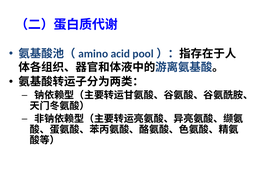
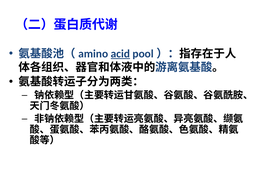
acid underline: none -> present (120, 54)
